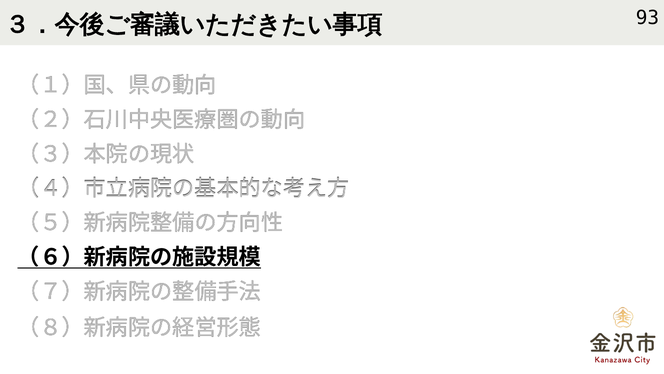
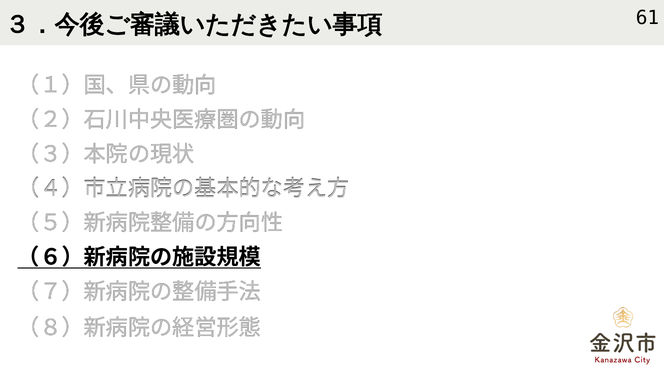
93: 93 -> 61 (647, 18)
